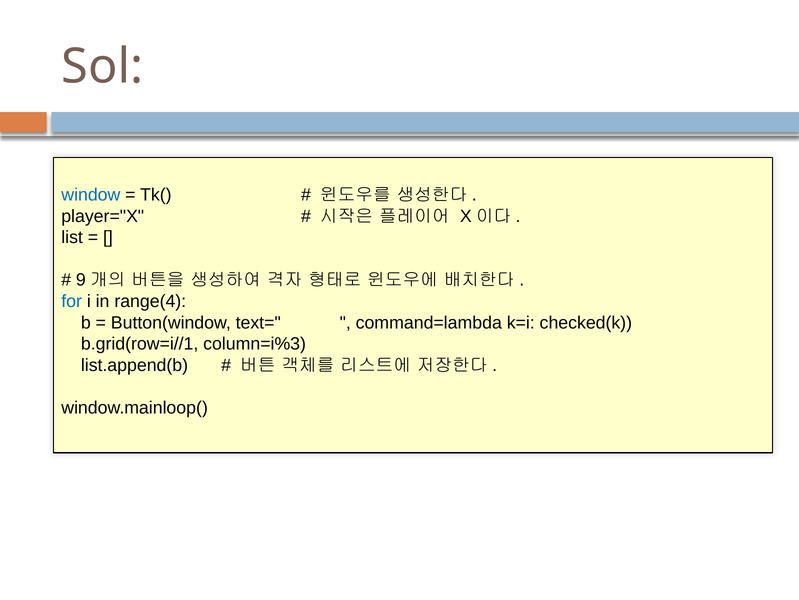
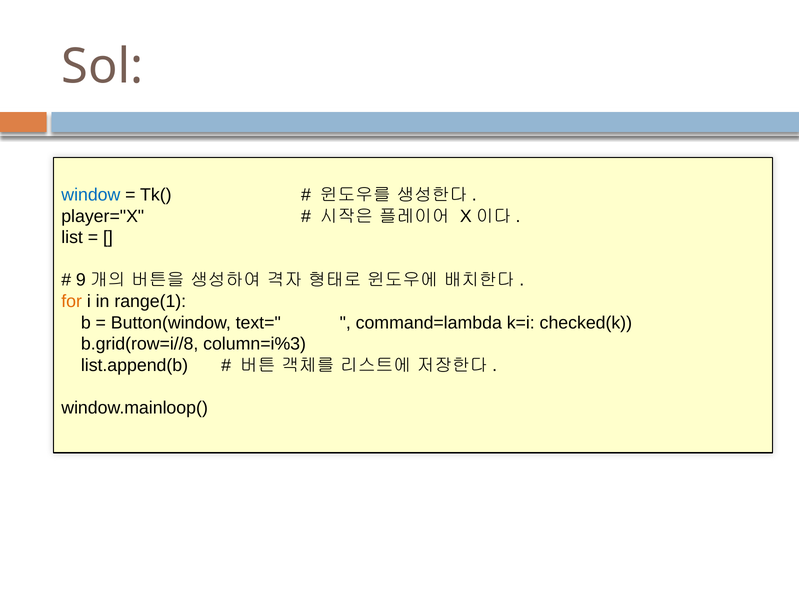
for colour: blue -> orange (72, 301)
range(4: range(4 -> range(1 (150, 301)
b.grid(row=i//1: b.grid(row=i//1 -> b.grid(row=i//8 (140, 344)
